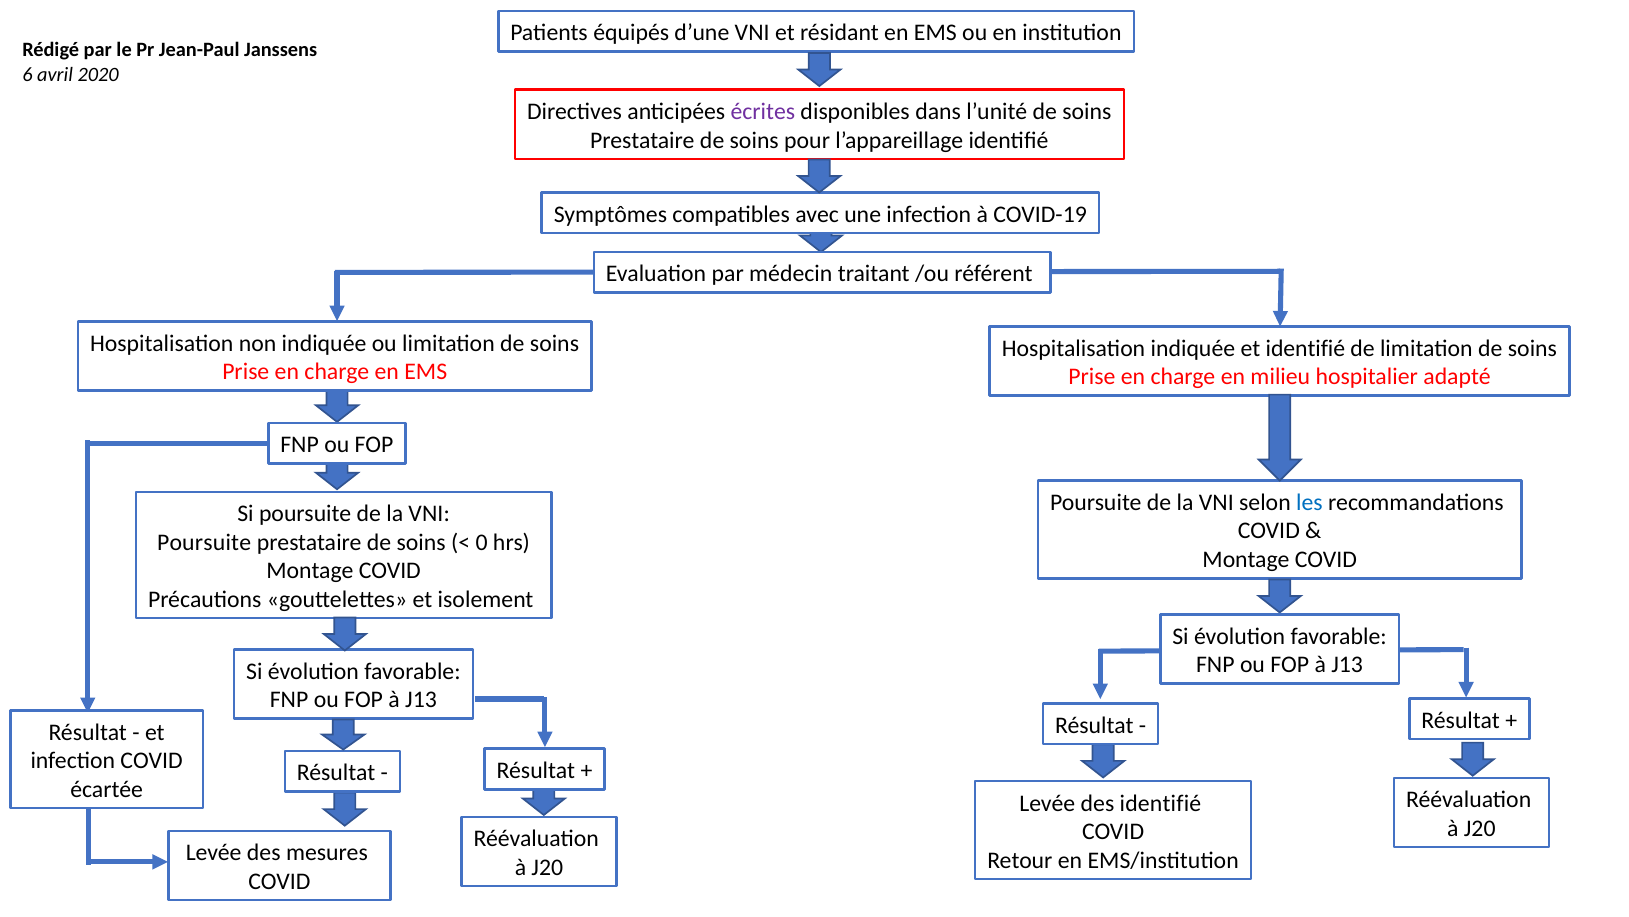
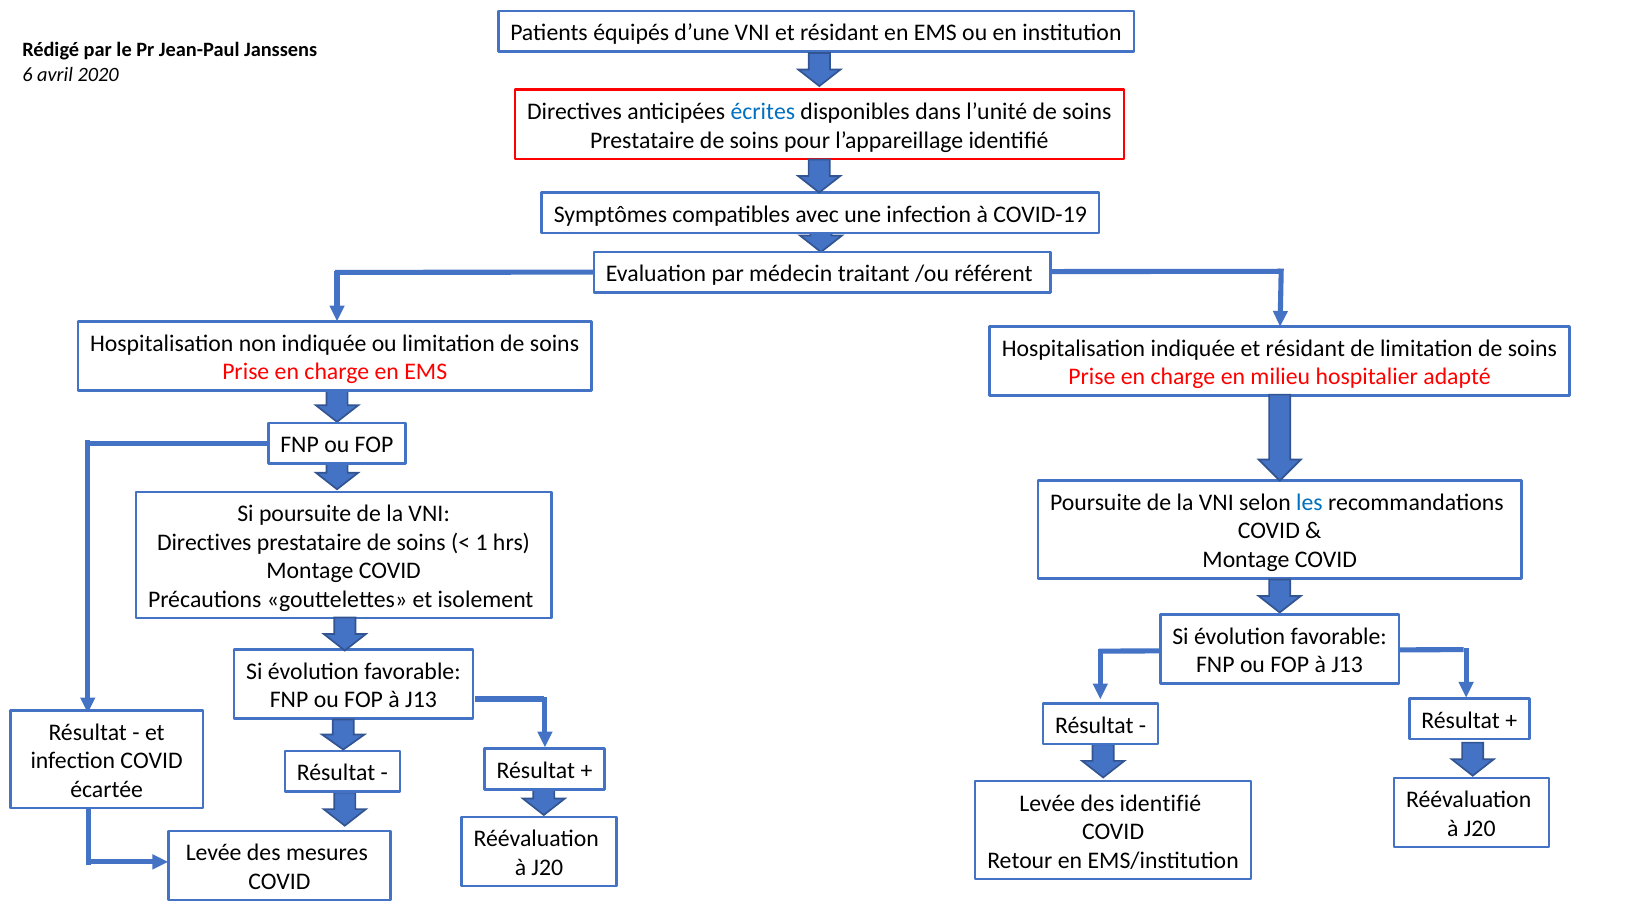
écrites colour: purple -> blue (763, 112)
indiquée et identifié: identifié -> résidant (1305, 348)
Poursuite: Poursuite -> Directives (204, 542)
0: 0 -> 1 (482, 542)
